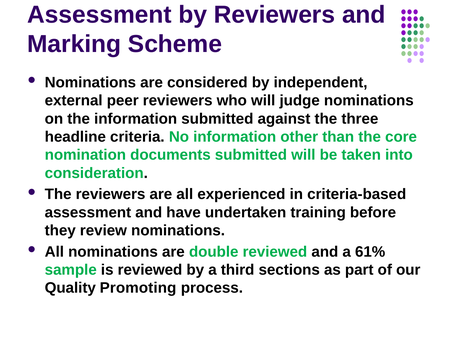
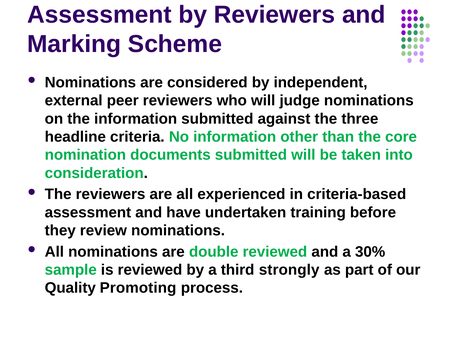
61%: 61% -> 30% (370, 251)
sections: sections -> strongly (289, 270)
